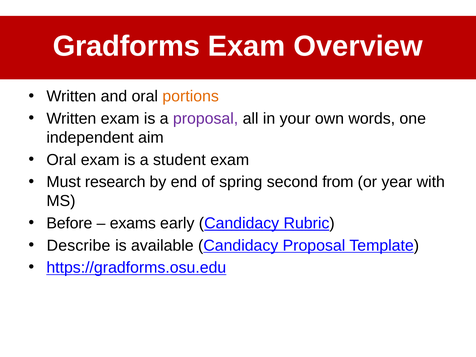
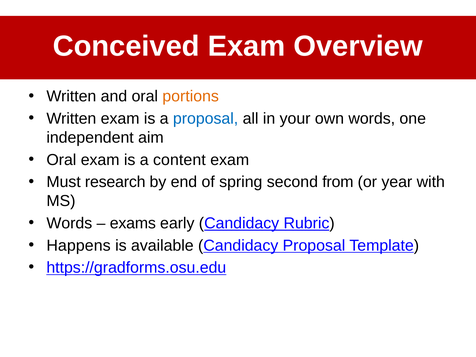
Gradforms: Gradforms -> Conceived (126, 46)
proposal colour: purple -> blue (206, 119)
student: student -> content (179, 160)
Before: Before -> Words (69, 223)
Describe: Describe -> Happens (79, 245)
